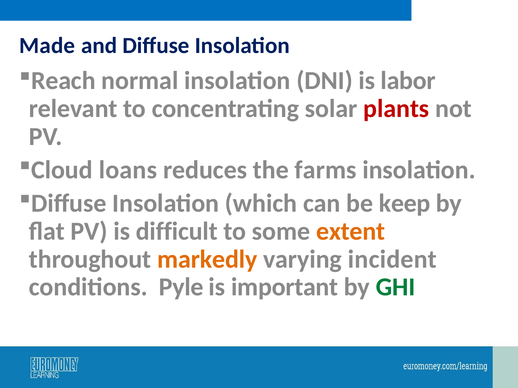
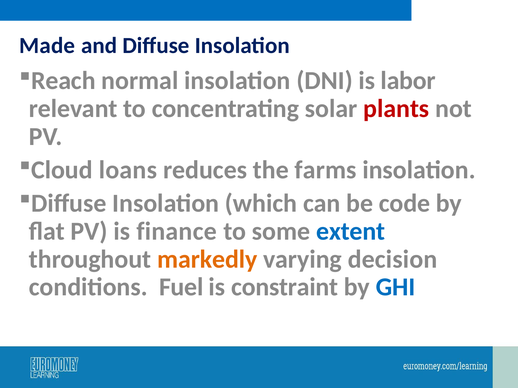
keep: keep -> code (405, 204)
difficult: difficult -> finance (177, 232)
extent colour: orange -> blue (351, 232)
incident: incident -> decision (393, 259)
Pyle: Pyle -> Fuel (181, 287)
important: important -> constraint (285, 287)
GHI colour: green -> blue (396, 287)
